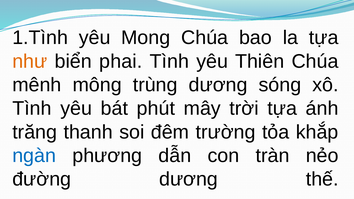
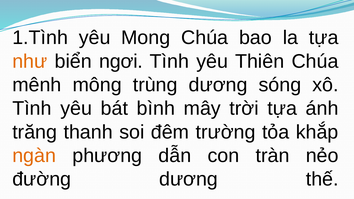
phai: phai -> ngơi (121, 61)
phút: phút -> bình (156, 109)
ngàn colour: blue -> orange (34, 156)
